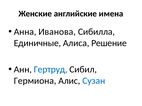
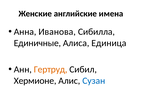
Решение: Решение -> Единица (109, 43)
Гертруд colour: blue -> orange (51, 70)
Гермиона: Гермиона -> Хермионе (35, 81)
